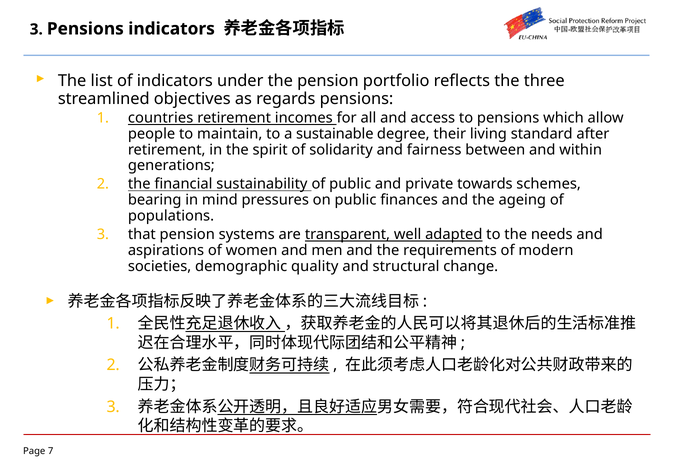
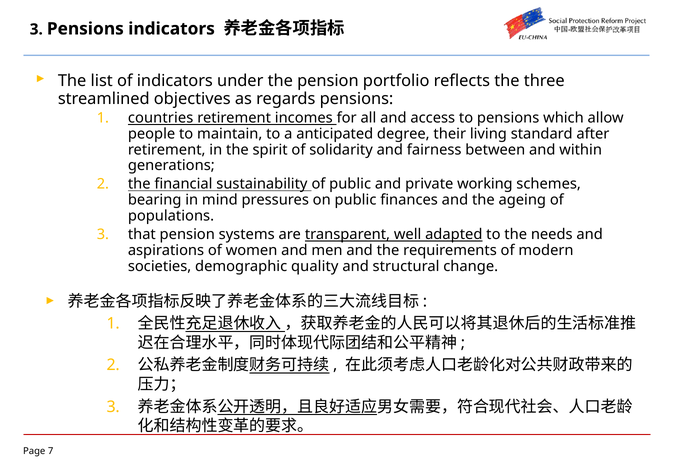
sustainable: sustainable -> anticipated (335, 134)
towards: towards -> working (485, 184)
